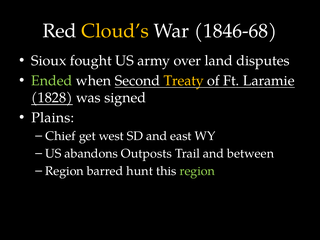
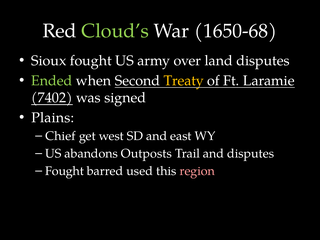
Cloud’s colour: yellow -> light green (115, 31)
1846-68: 1846-68 -> 1650-68 (236, 31)
1828: 1828 -> 7402 (52, 98)
and between: between -> disputes (251, 153)
Region: Region -> Fought (65, 171)
hunt: hunt -> used (140, 171)
region colour: light green -> pink (197, 171)
